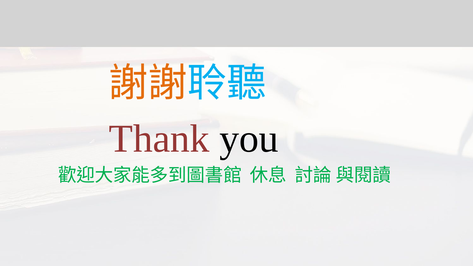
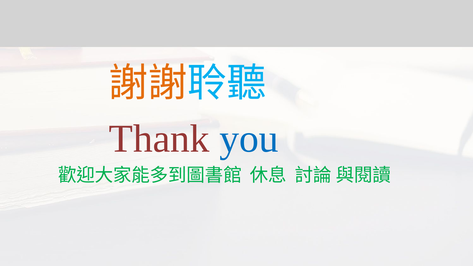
you colour: black -> blue (249, 139)
